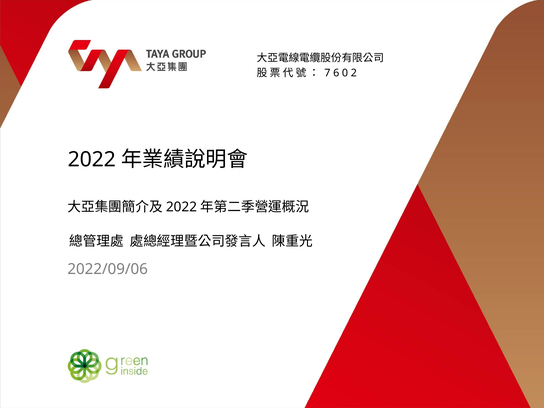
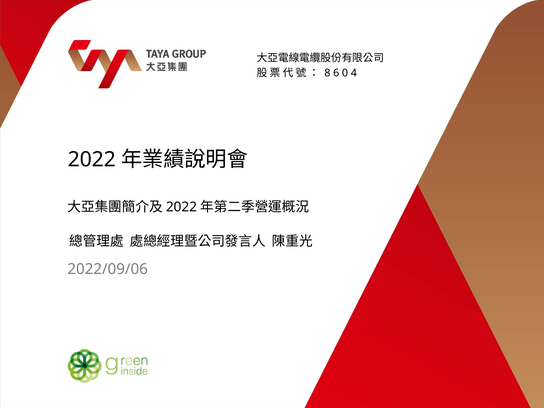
7: 7 -> 8 (327, 73)
2: 2 -> 4 (354, 73)
